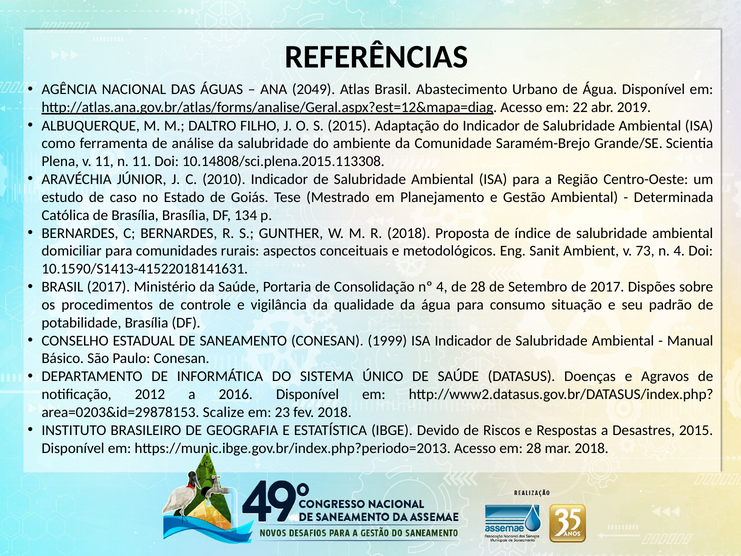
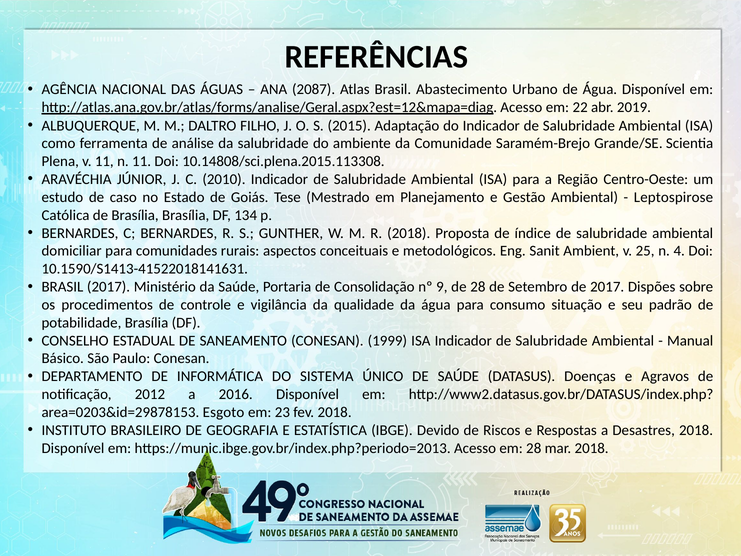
2049: 2049 -> 2087 (314, 89)
Determinada: Determinada -> Leptospirose (673, 197)
73: 73 -> 25 (645, 251)
nº 4: 4 -> 9 (442, 287)
Scalize: Scalize -> Esgoto (224, 412)
Desastres 2015: 2015 -> 2018 (696, 430)
